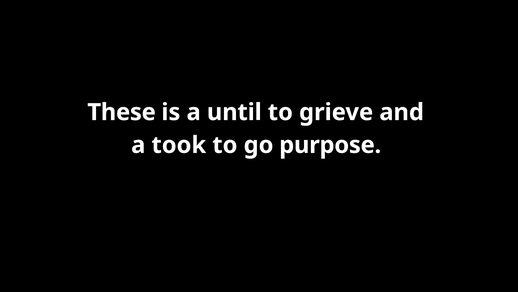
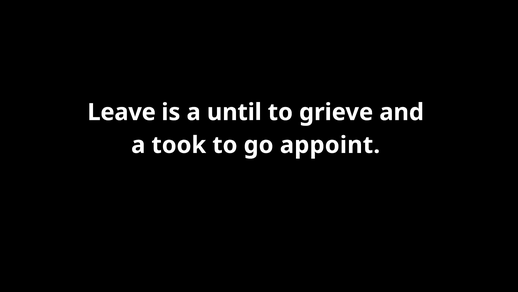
These: These -> Leave (122, 112)
purpose: purpose -> appoint (330, 145)
